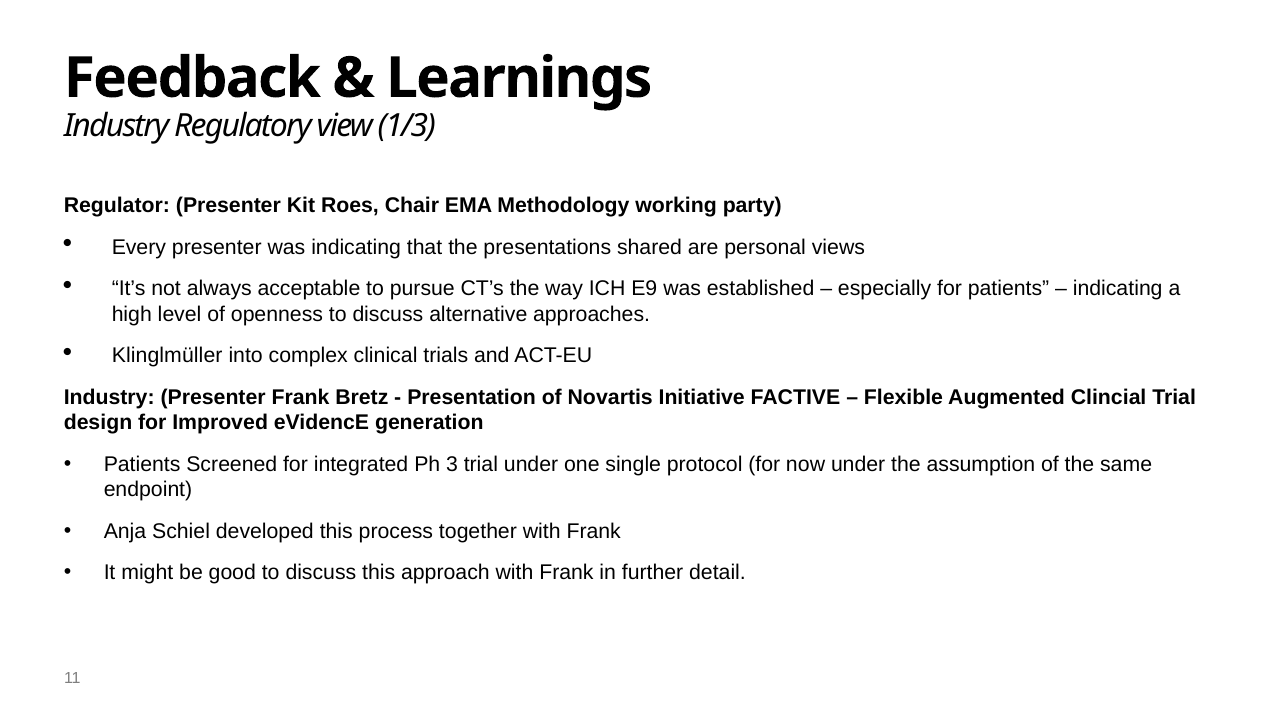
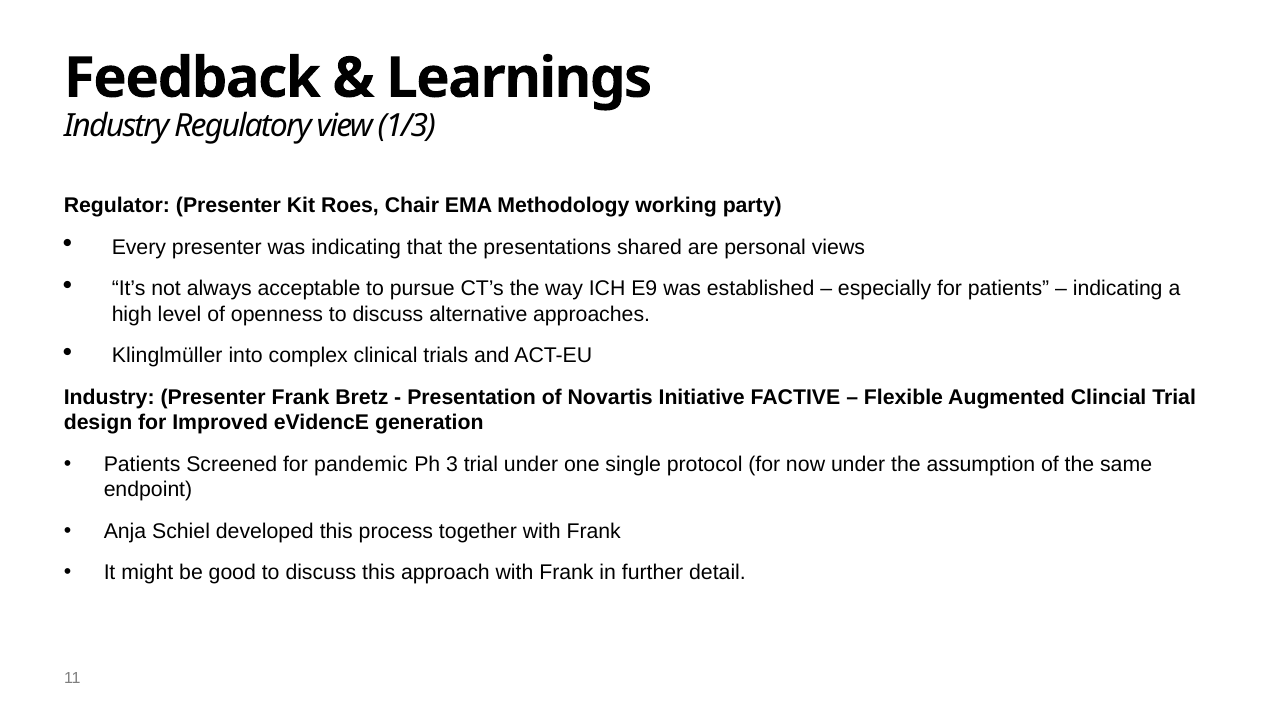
integrated: integrated -> pandemic (361, 464)
